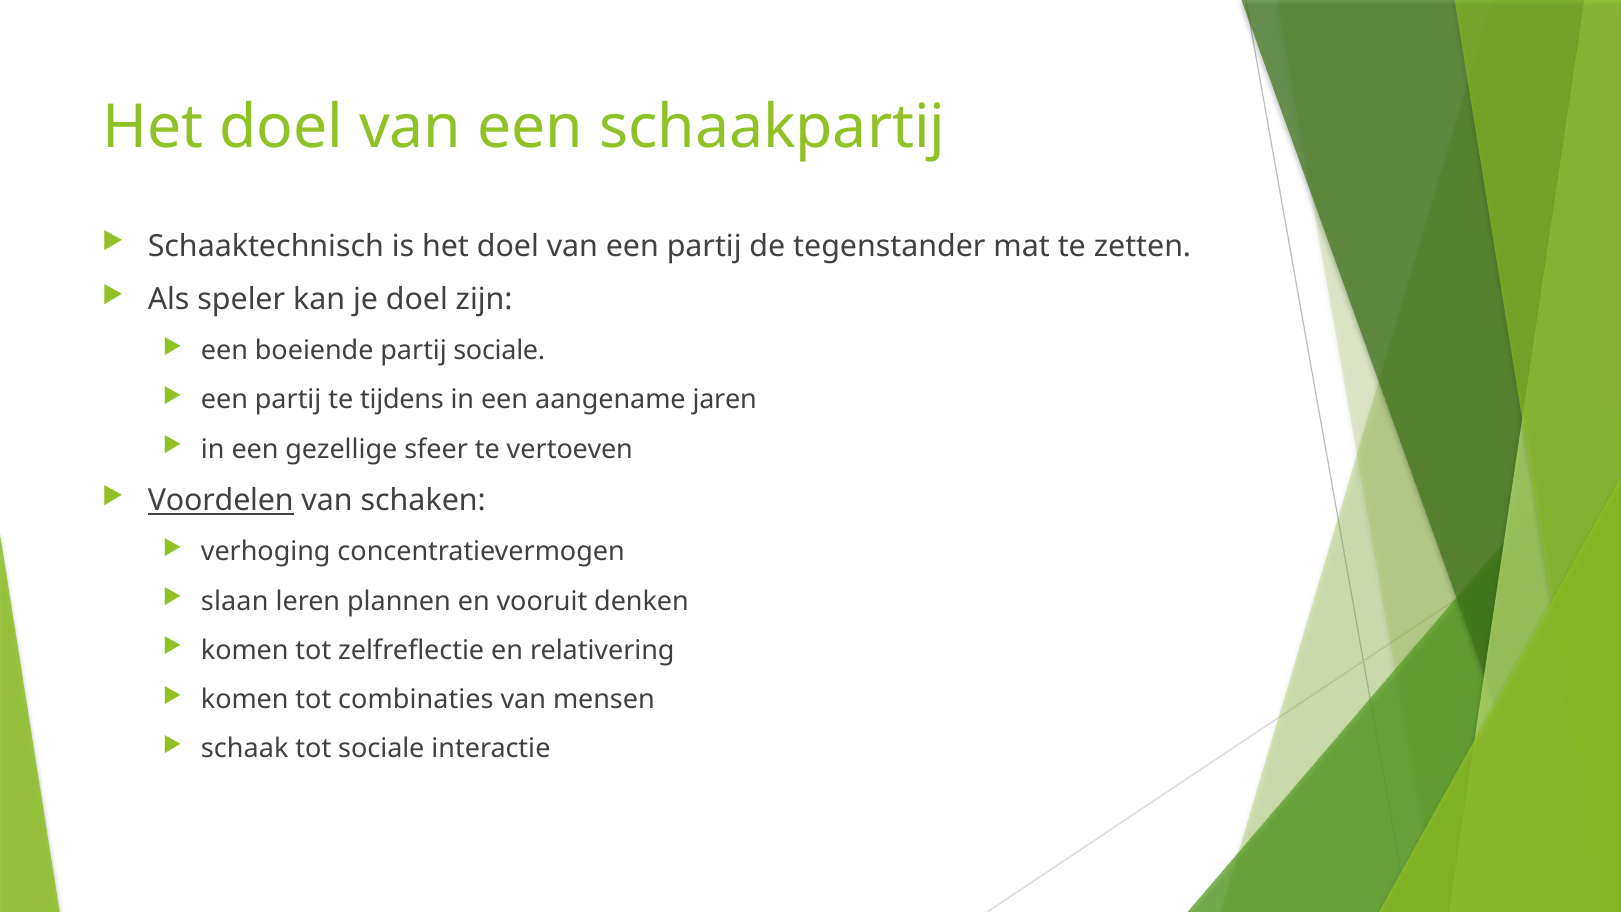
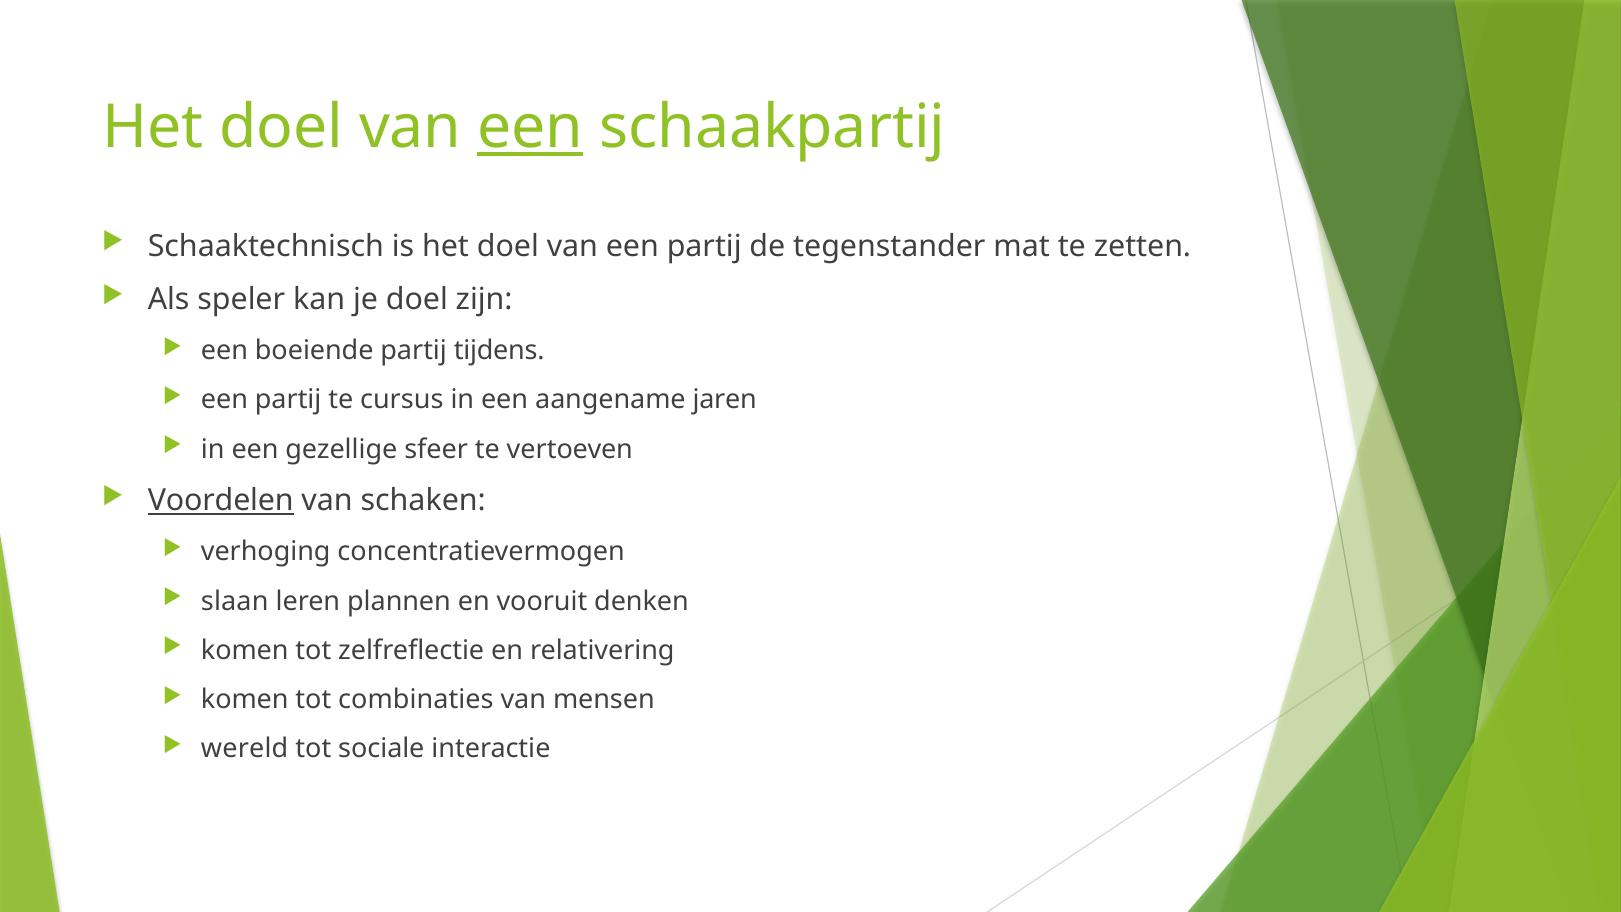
een underline: none -> present (530, 128)
partij sociale: sociale -> tijdens (499, 351)
tijdens: tijdens -> cursus (402, 400)
schaak: schaak -> wereld (245, 749)
